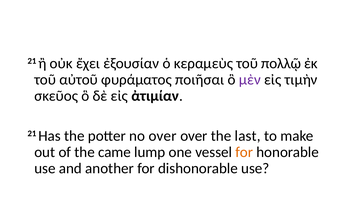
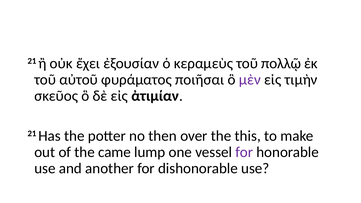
no over: over -> then (163, 136)
last: last -> this (248, 136)
for colour: orange -> purple (244, 152)
